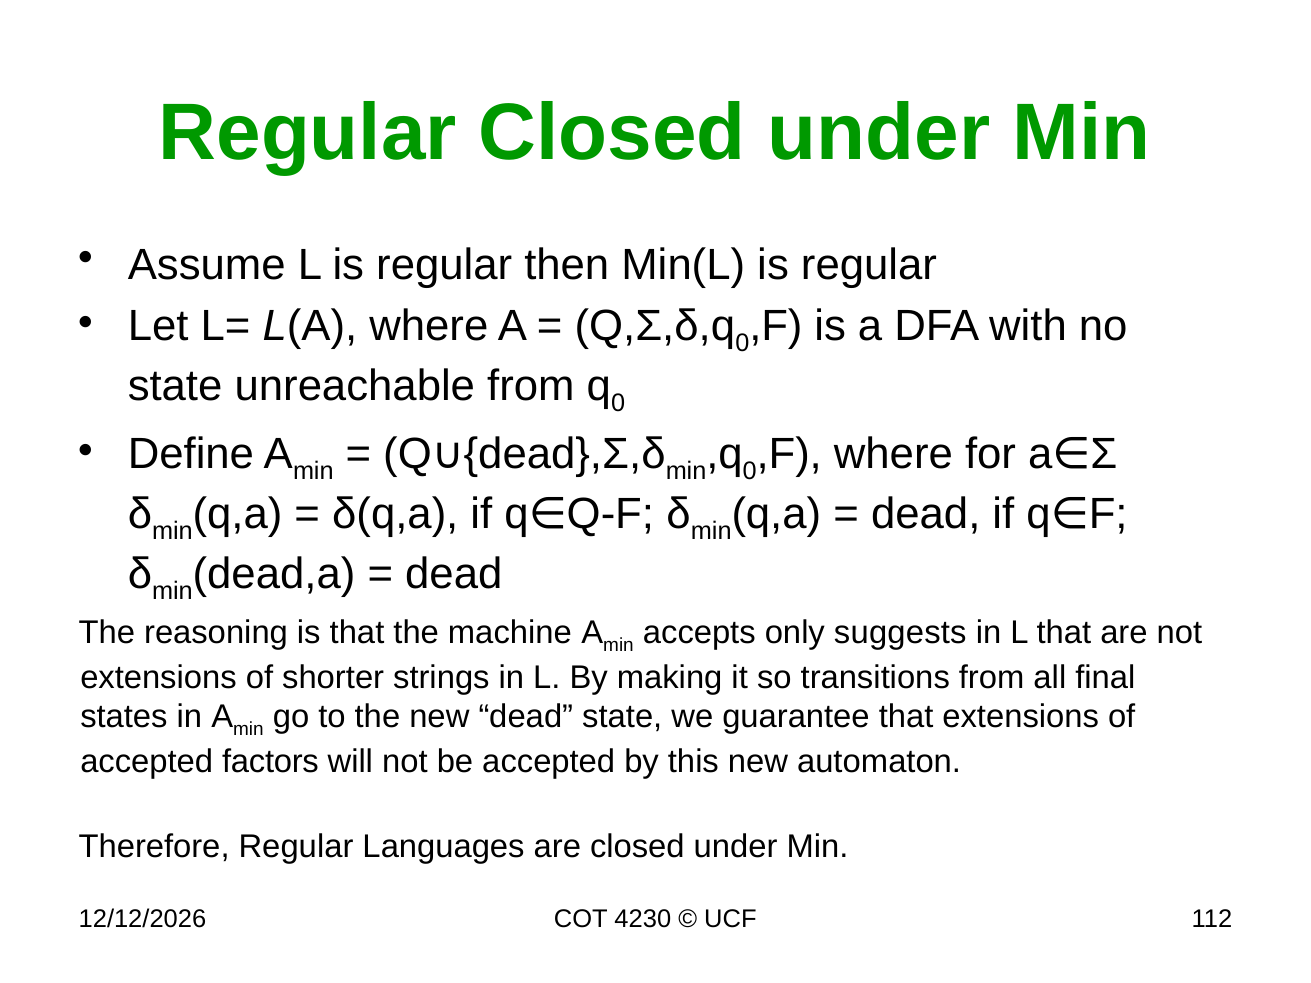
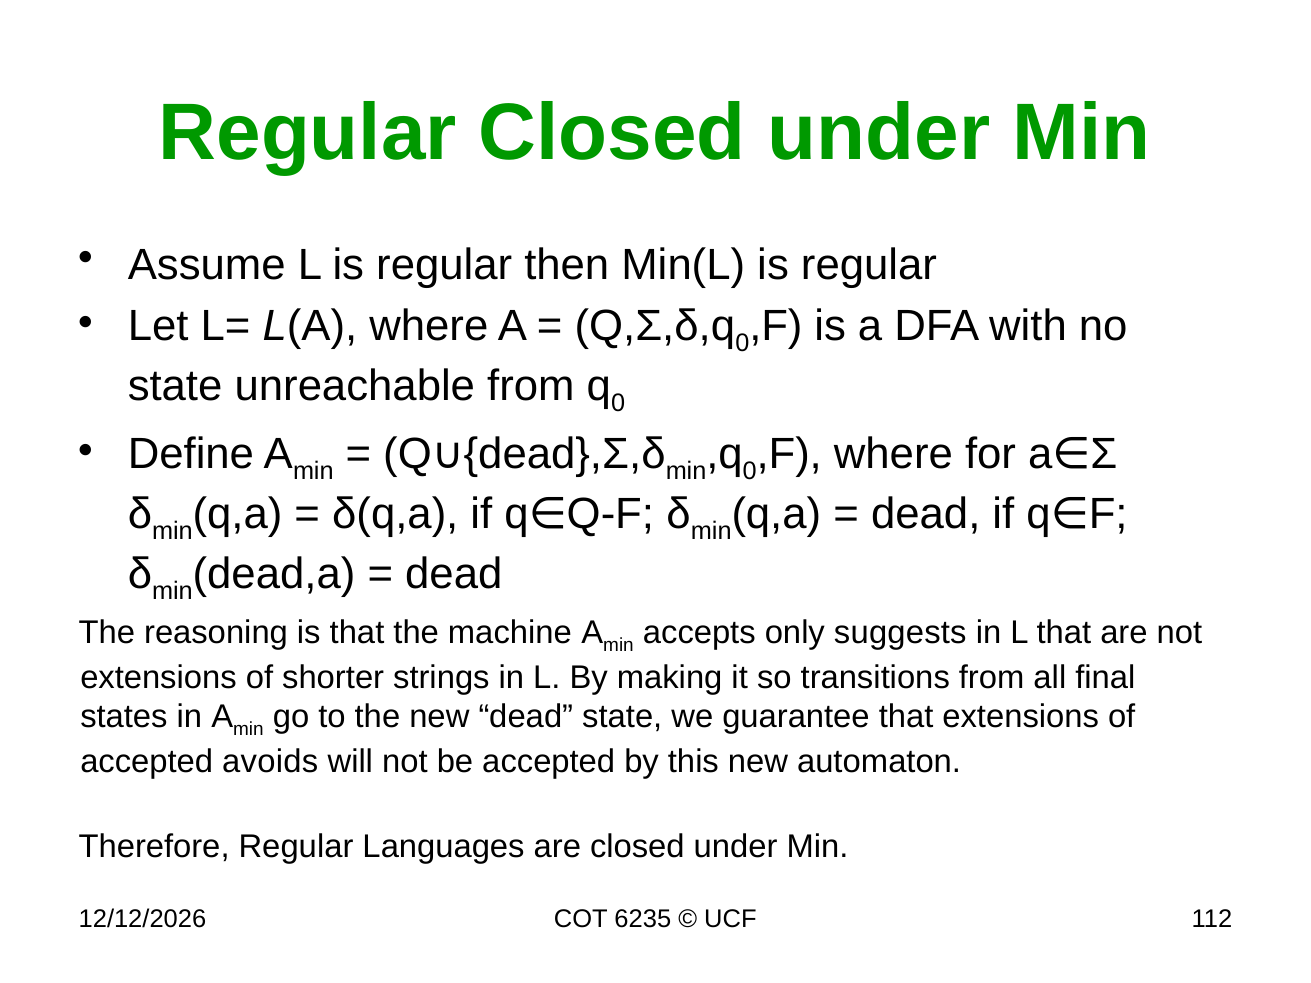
factors: factors -> avoids (270, 761)
4230: 4230 -> 6235 (643, 919)
